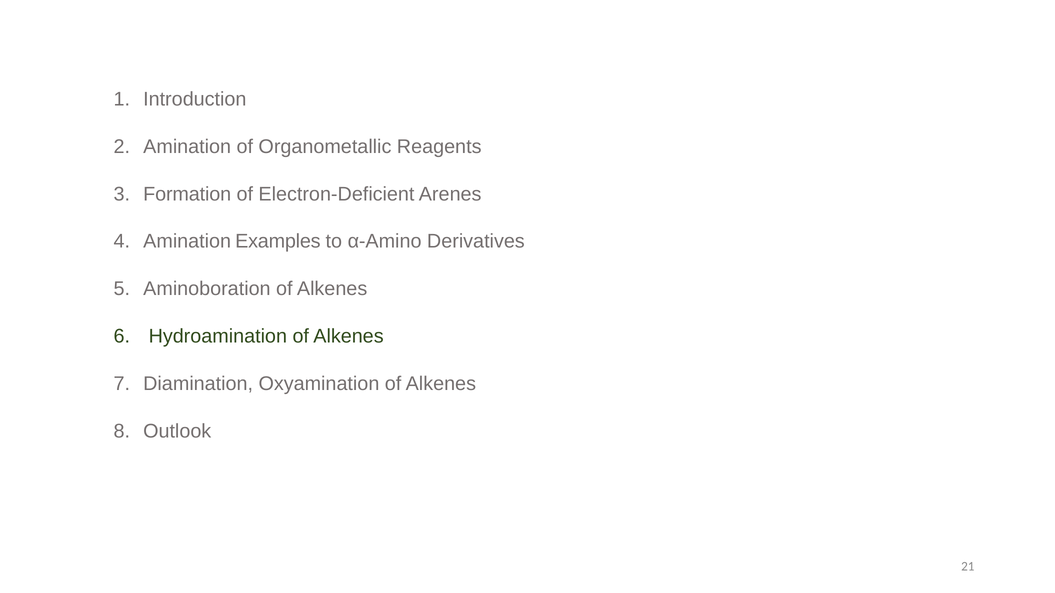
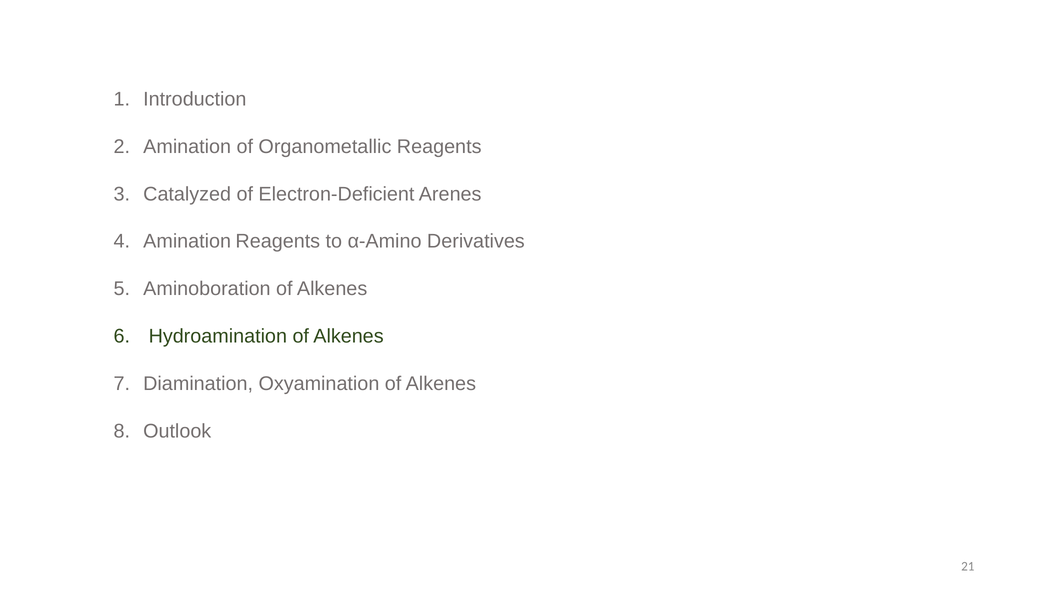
Formation: Formation -> Catalyzed (187, 194)
Amination Examples: Examples -> Reagents (278, 242)
